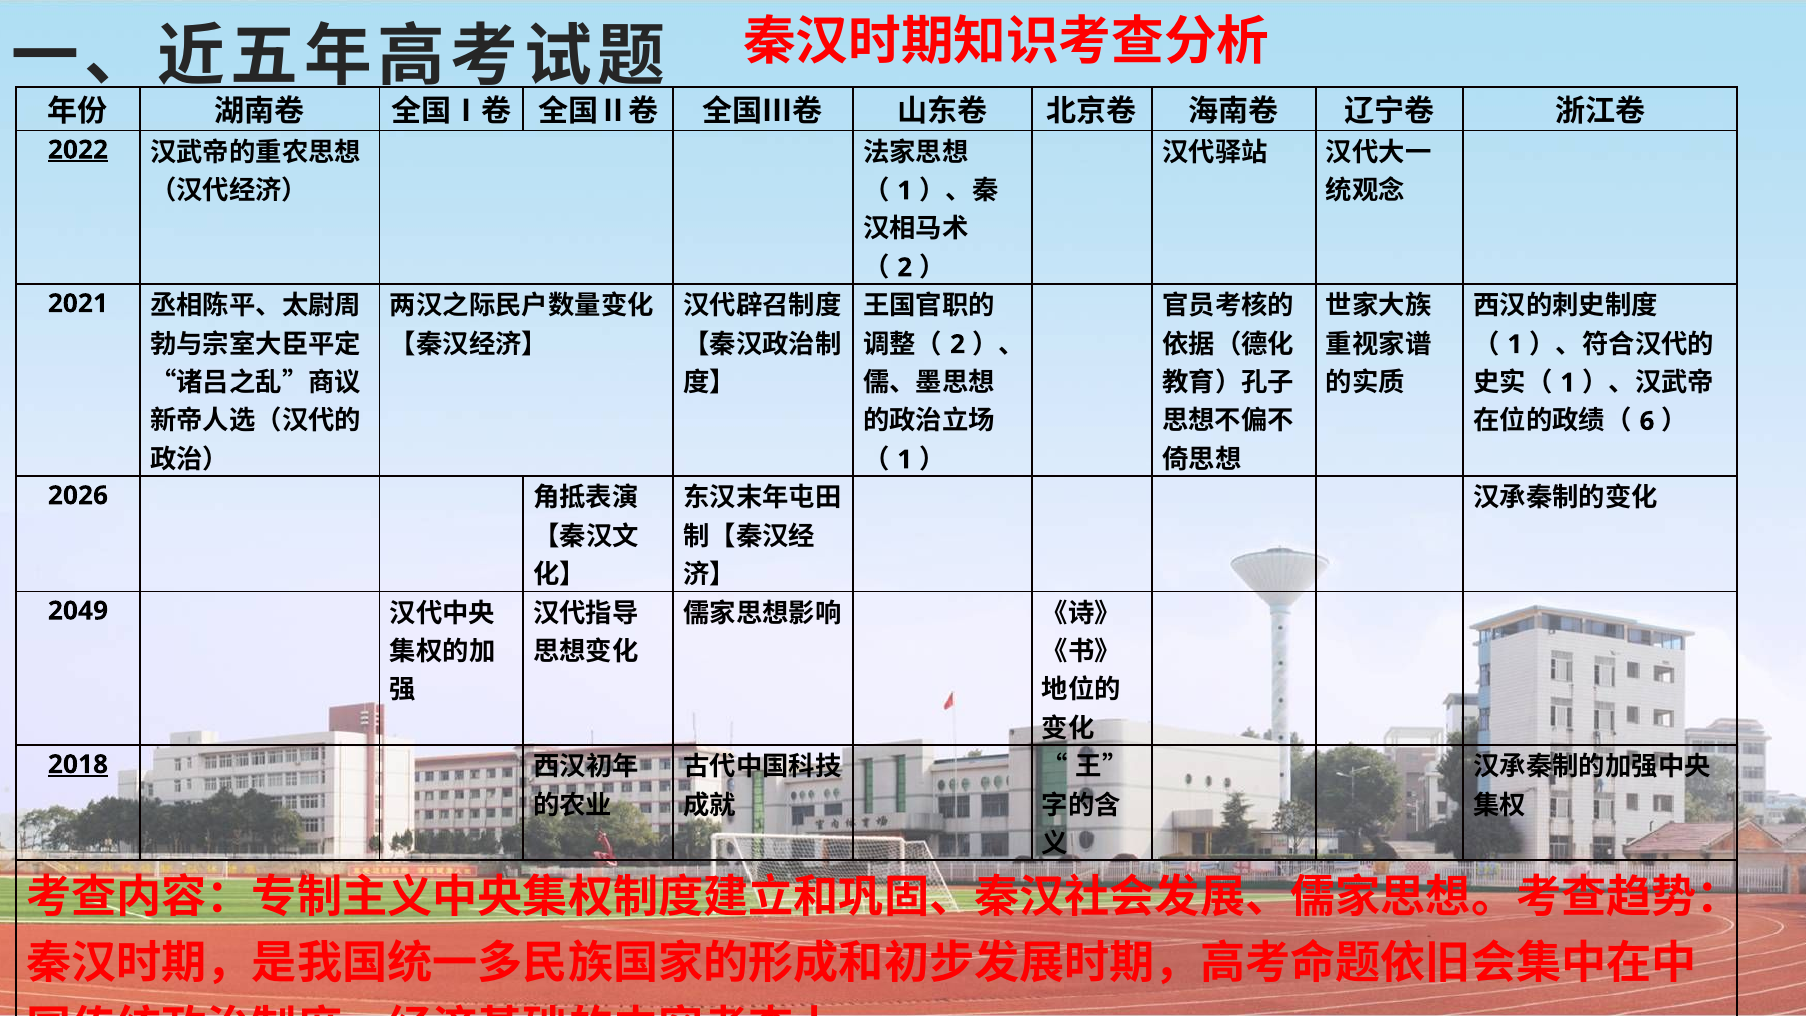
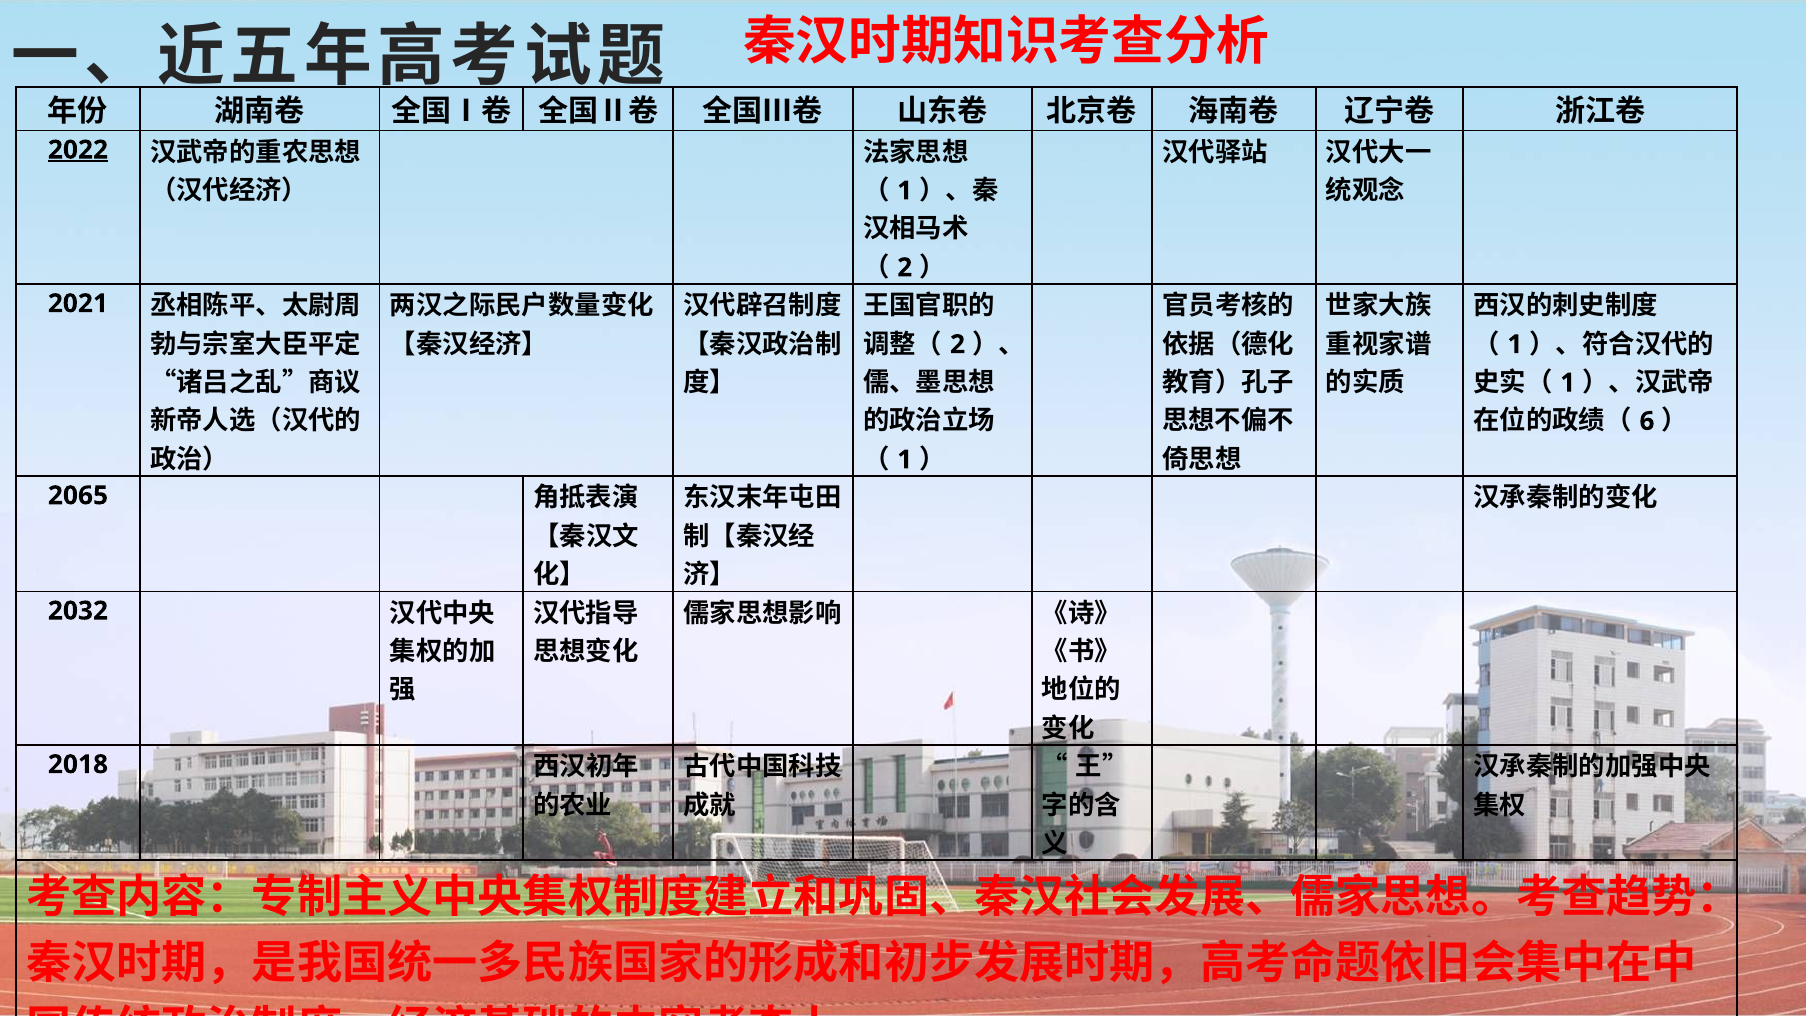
2026: 2026 -> 2065 (78, 496)
2049: 2049 -> 2032 (78, 611)
2018 underline: present -> none (78, 764)
